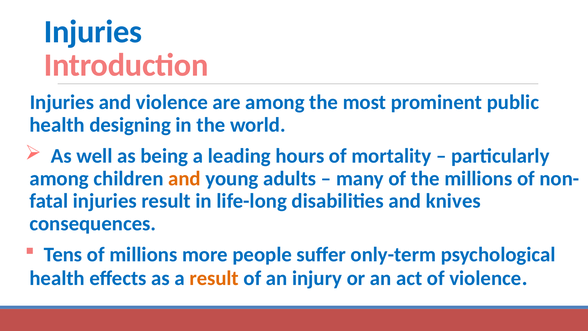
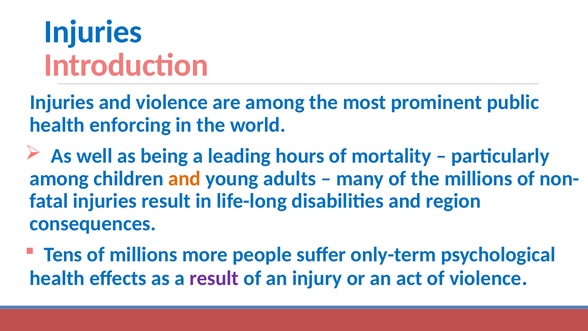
designing: designing -> enforcing (130, 125)
knives: knives -> region (453, 201)
result colour: orange -> purple (214, 278)
